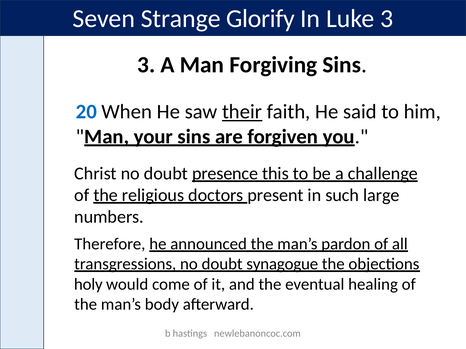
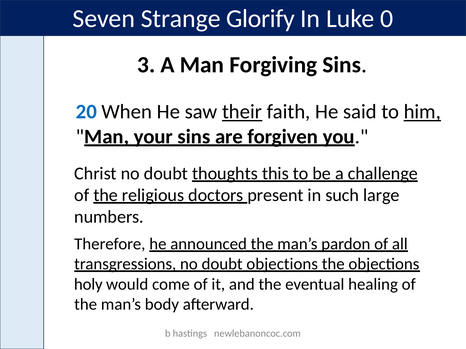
Luke 3: 3 -> 0 (387, 19)
him underline: none -> present (422, 112)
presence: presence -> thoughts (225, 174)
doubt synagogue: synagogue -> objections (282, 264)
